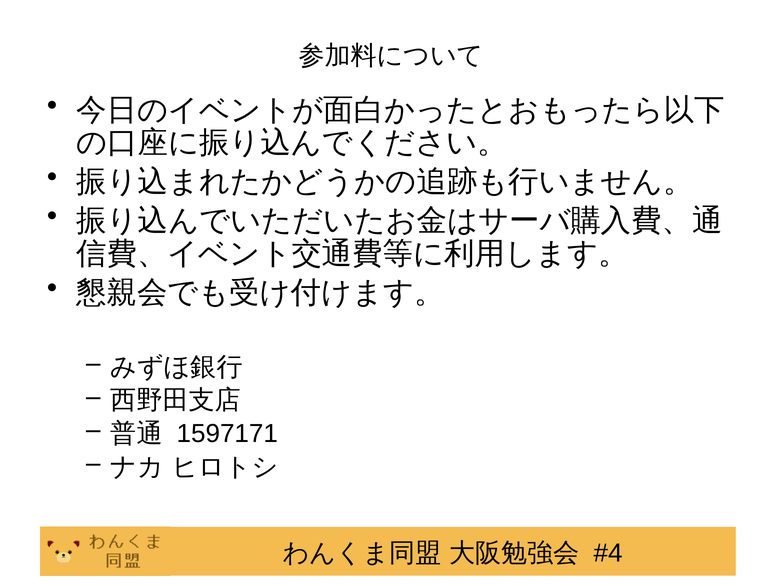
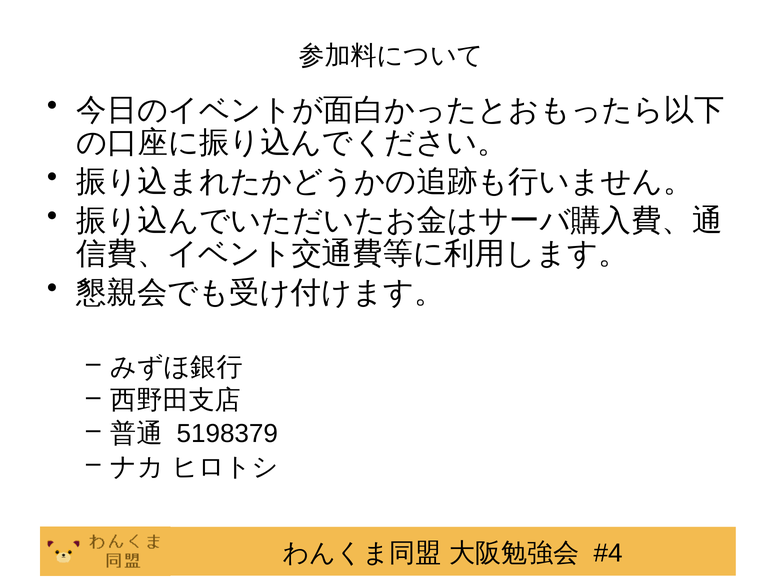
1597171: 1597171 -> 5198379 (227, 434)
